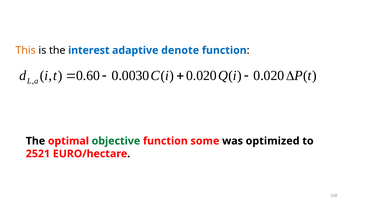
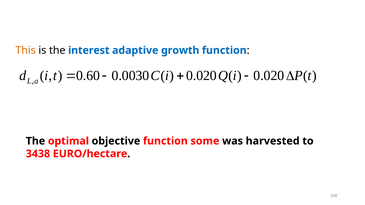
denote: denote -> growth (180, 50)
objective colour: green -> black (116, 141)
optimized: optimized -> harvested (273, 141)
2521: 2521 -> 3438 (38, 154)
